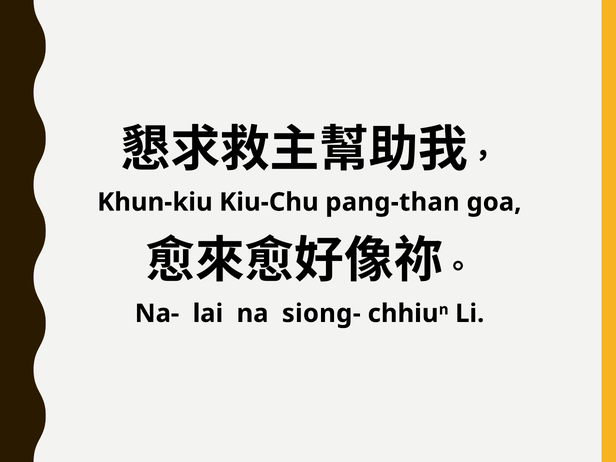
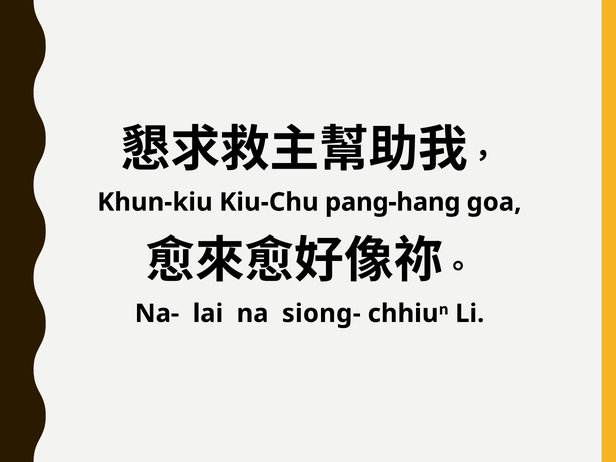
pang-than: pang-than -> pang-hang (393, 202)
